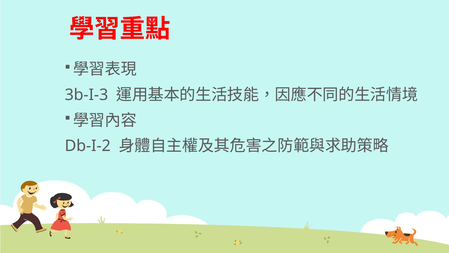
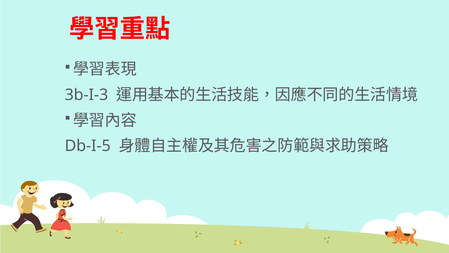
Db-I-2: Db-I-2 -> Db-I-5 (88, 146)
